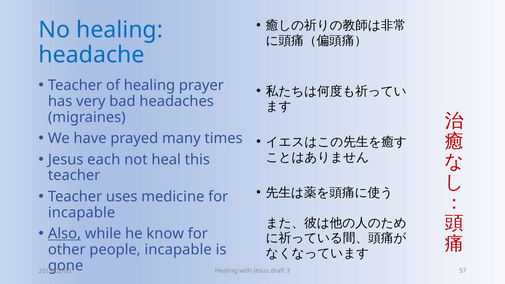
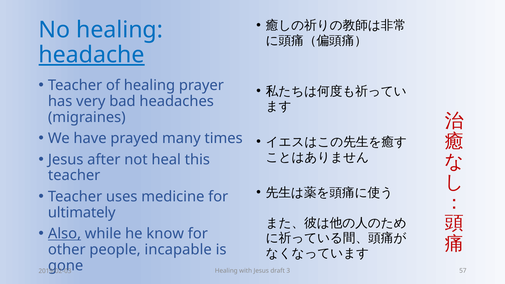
headache underline: none -> present (92, 55)
each: each -> after (104, 160)
incapable: incapable -> ultimately (82, 213)
